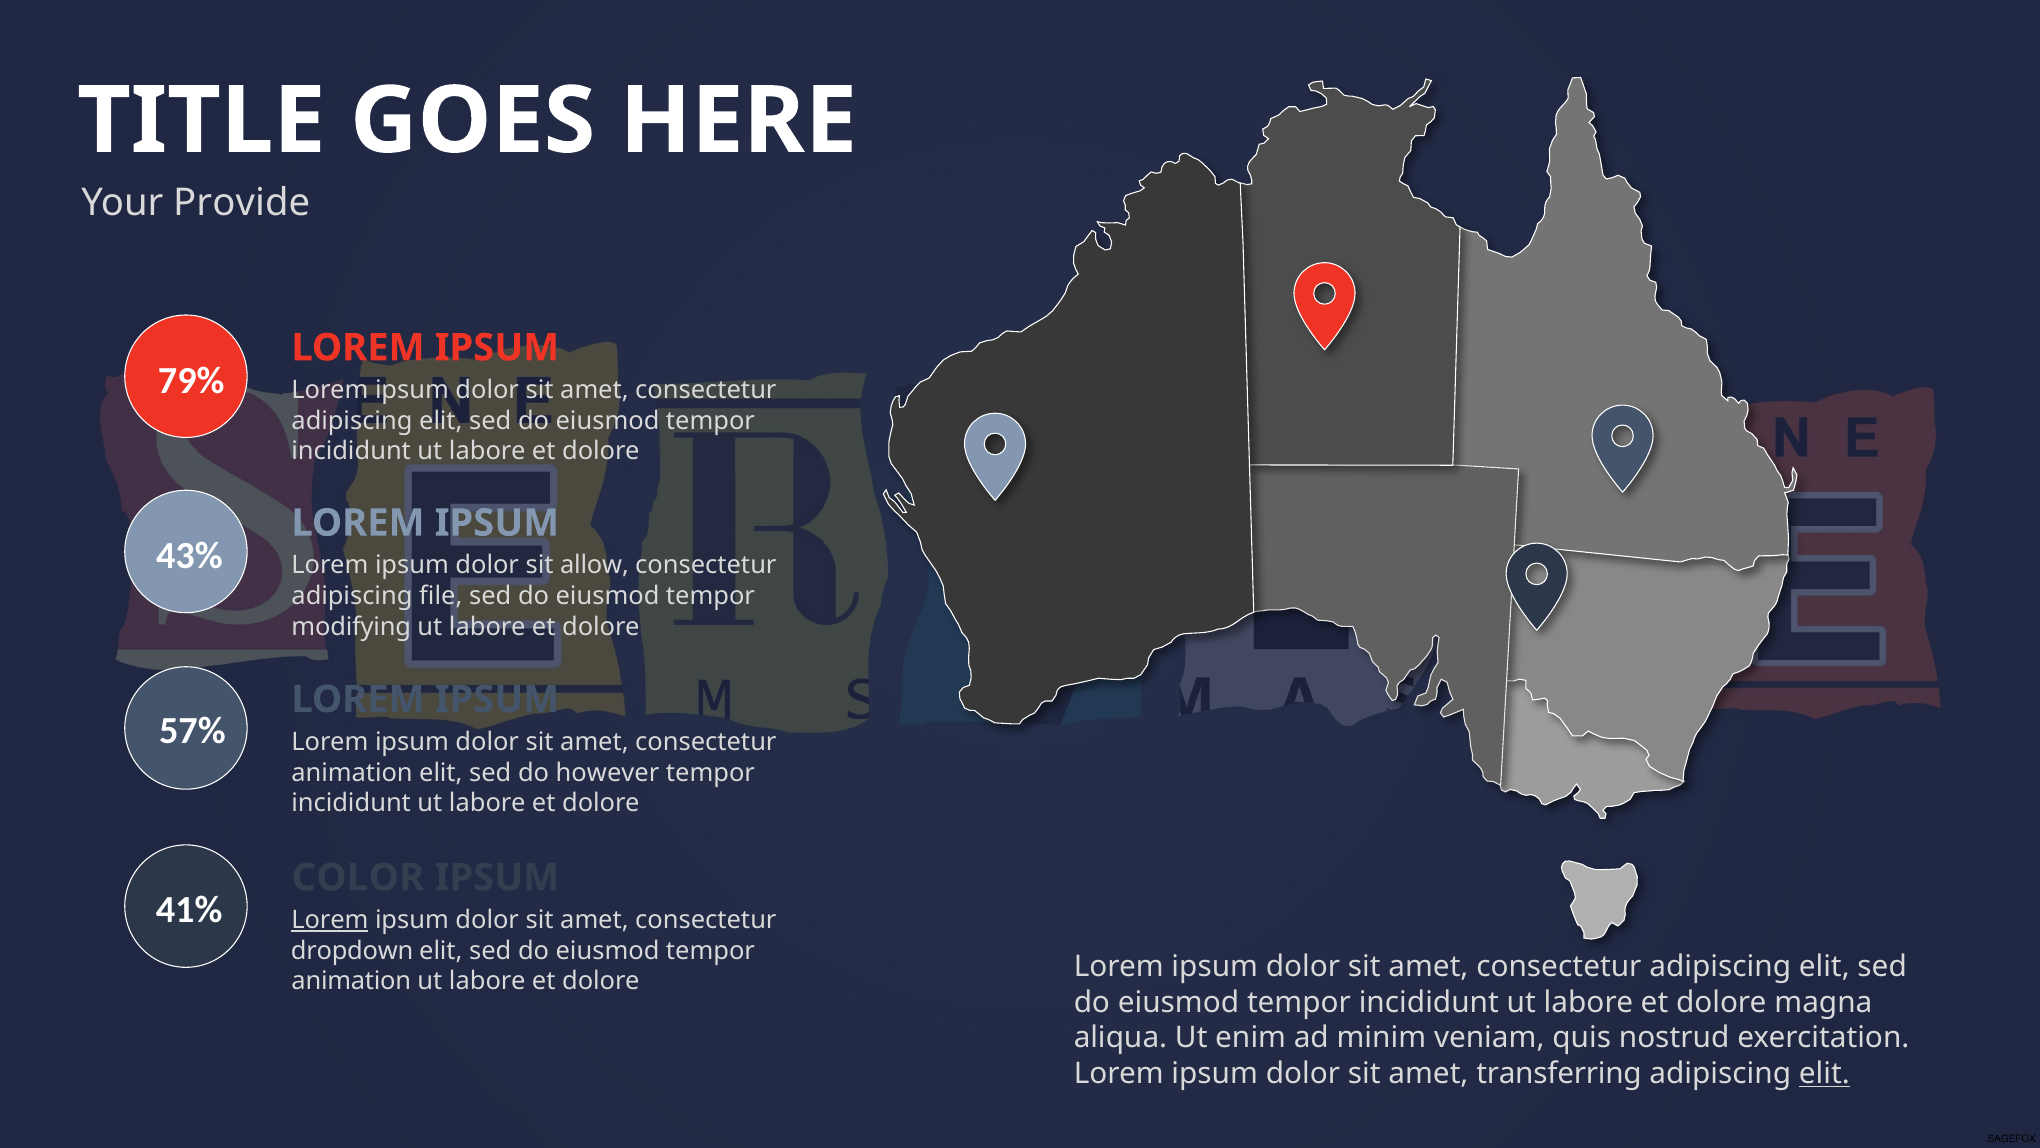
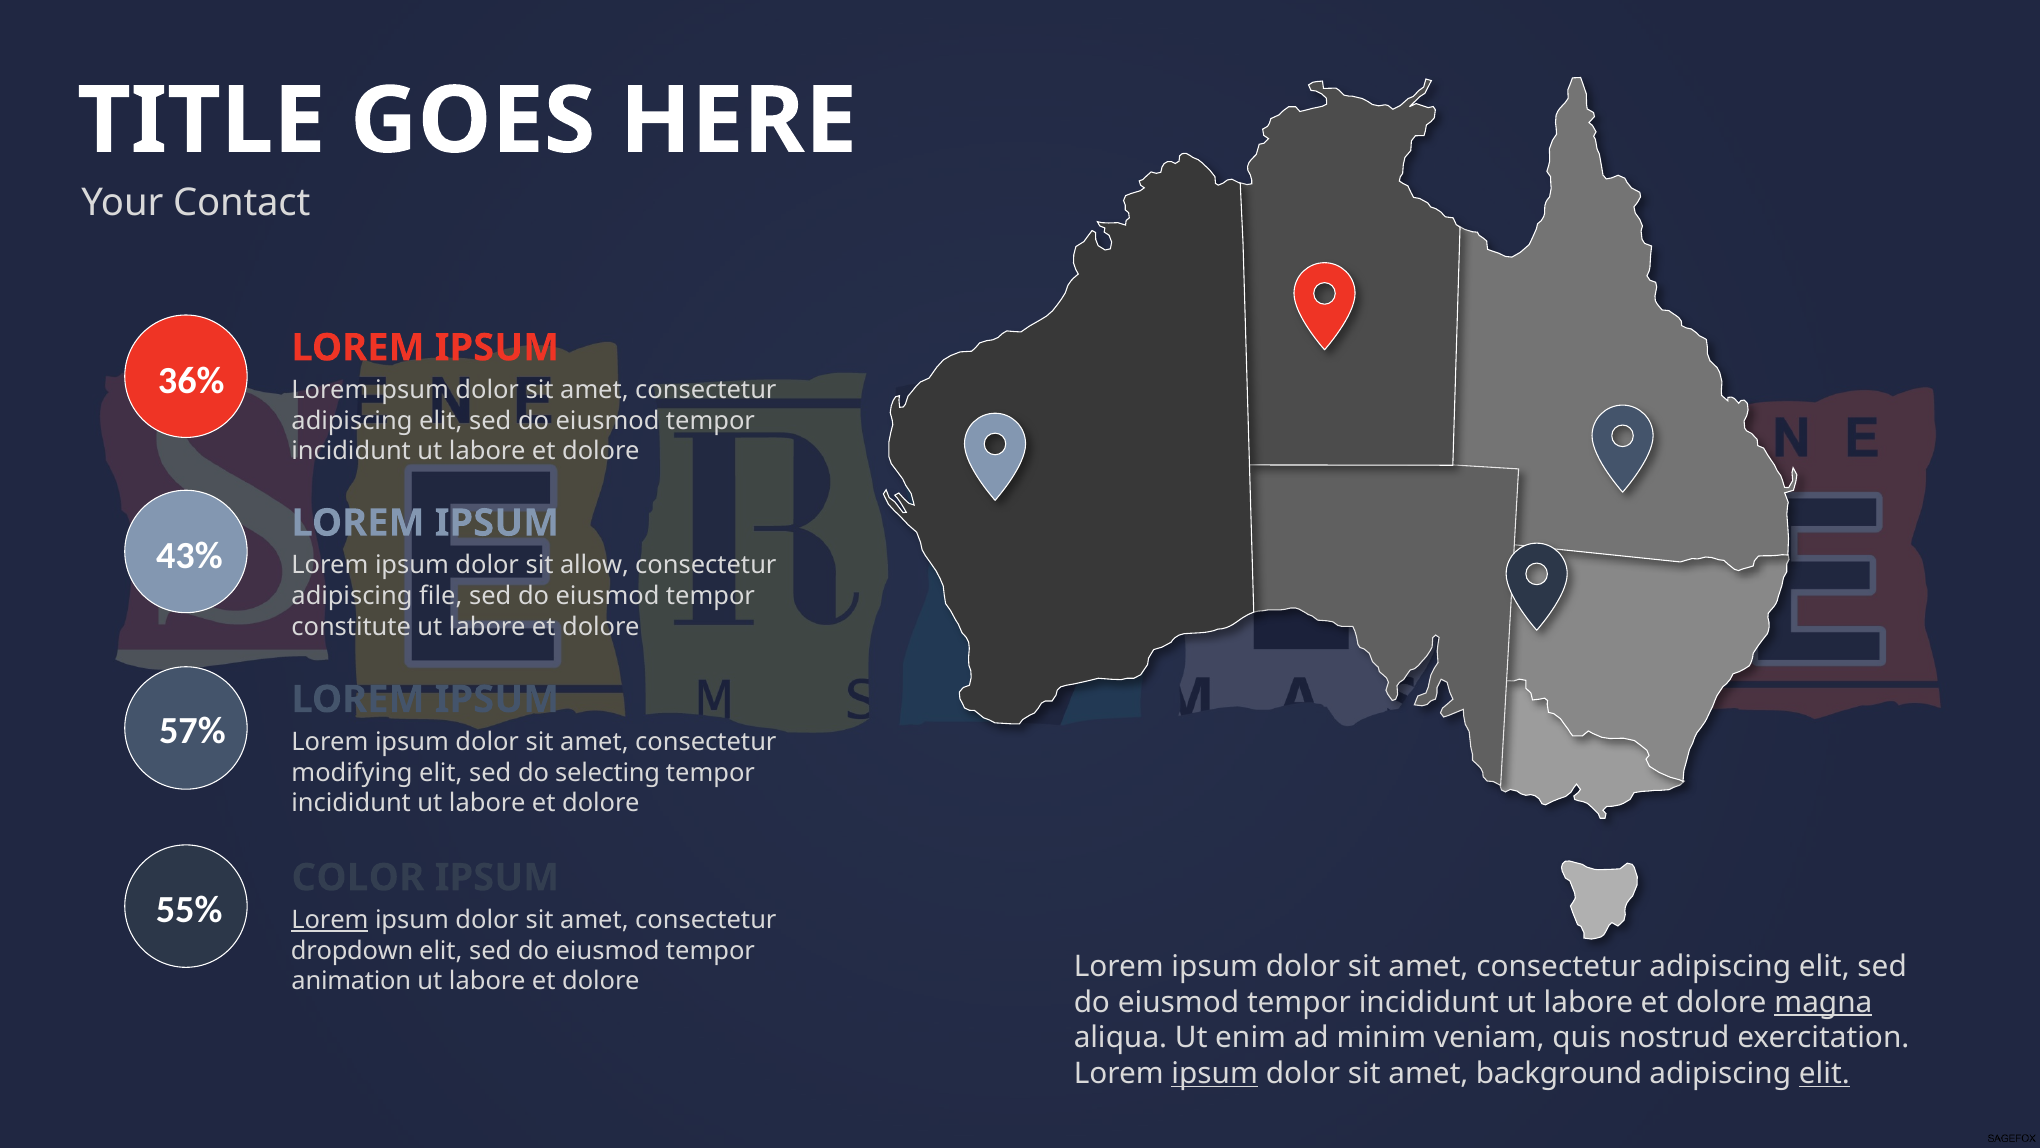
Provide: Provide -> Contact (242, 202)
79%: 79% -> 36% (191, 380)
modifying: modifying -> constitute (351, 626)
animation: animation -> modifying (352, 772)
however: however -> selecting (608, 772)
41%: 41% -> 55% (189, 910)
magna underline: none -> present (1823, 1002)
ipsum underline: none -> present (1215, 1073)
transferring: transferring -> background (1559, 1073)
